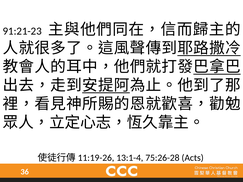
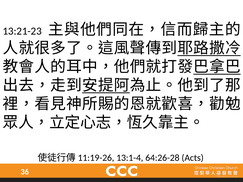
91:21-23: 91:21-23 -> 13:21-23 (22, 31)
75:26-28: 75:26-28 -> 64:26-28 (162, 158)
